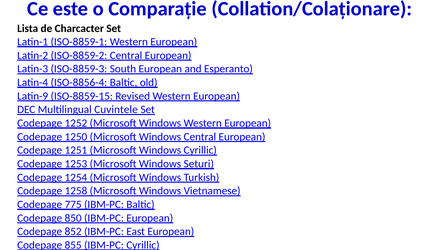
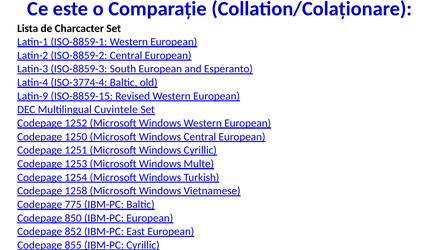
ISO-8856-4: ISO-8856-4 -> ISO-3774-4 (79, 83)
Seturi: Seturi -> Multe (199, 164)
